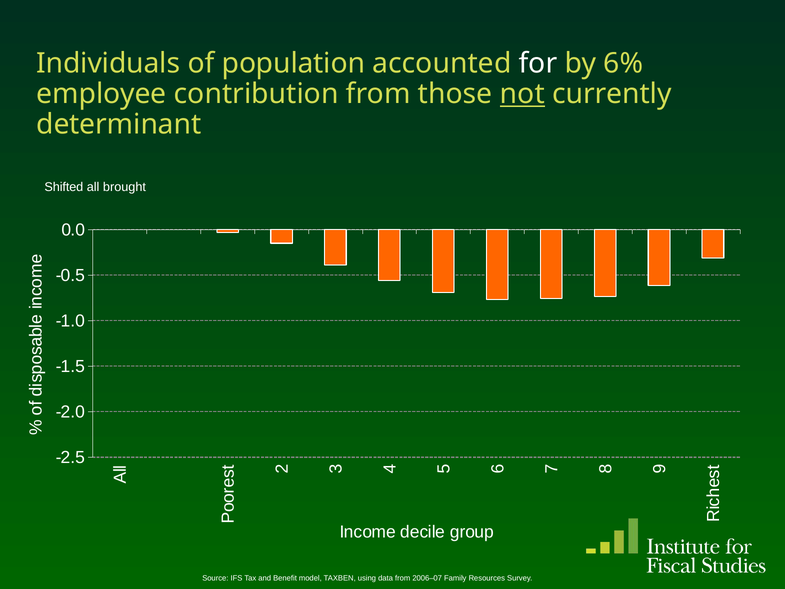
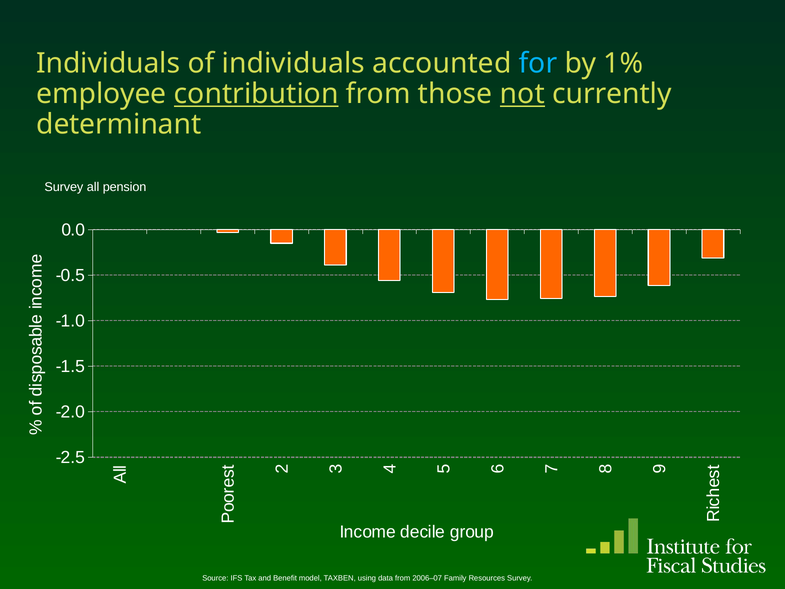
of population: population -> individuals (293, 63)
for colour: white -> light blue (538, 63)
6%: 6% -> 1% (623, 63)
contribution underline: none -> present (256, 94)
Shifted: Shifted -> Survey (64, 187)
brought: brought -> pension (125, 187)
